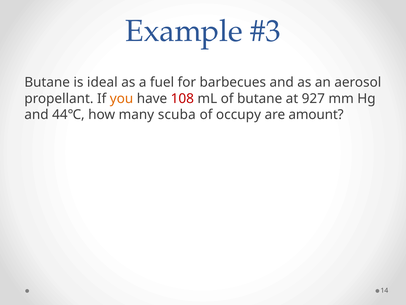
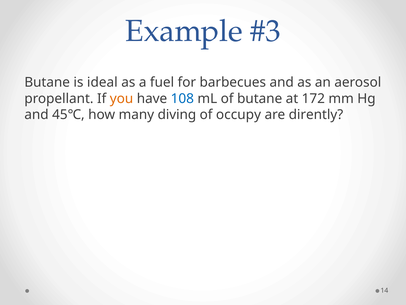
108 colour: red -> blue (182, 98)
927: 927 -> 172 (313, 98)
44℃: 44℃ -> 45℃ (68, 115)
scuba: scuba -> diving (177, 115)
amount: amount -> dirently (316, 115)
